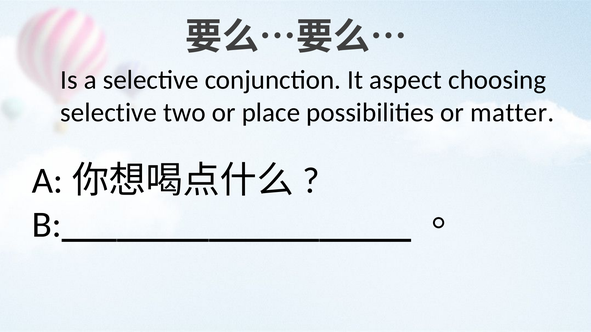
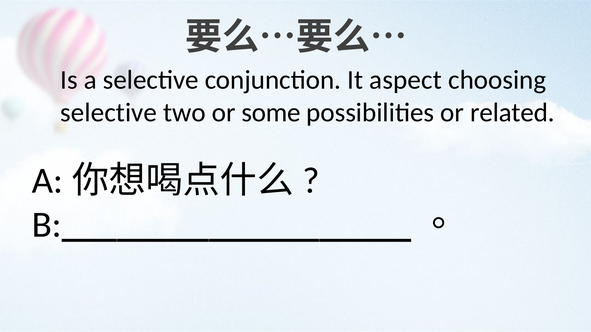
place: place -> some (271, 113)
matter: matter -> related (512, 113)
